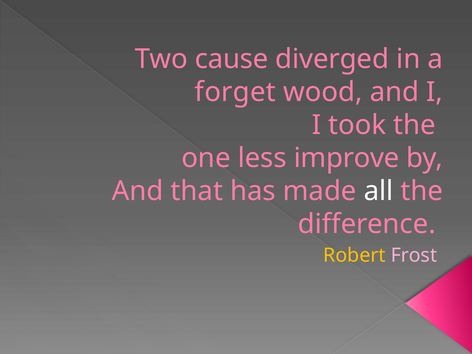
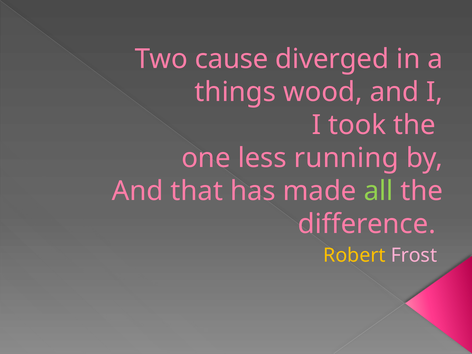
forget: forget -> things (235, 92)
improve: improve -> running (346, 158)
all colour: white -> light green (379, 191)
